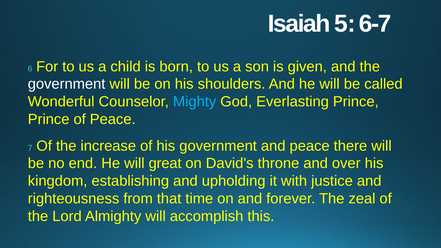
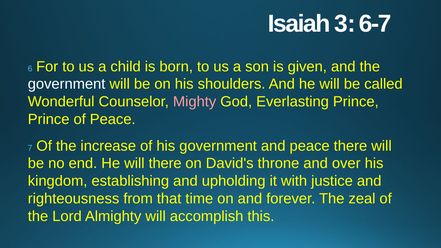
5: 5 -> 3 (345, 24)
Mighty colour: light blue -> pink (195, 102)
will great: great -> there (165, 164)
